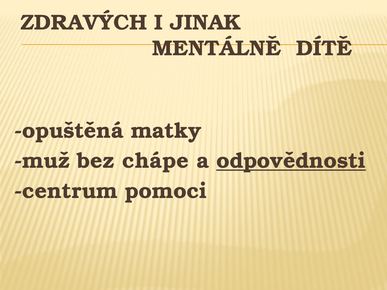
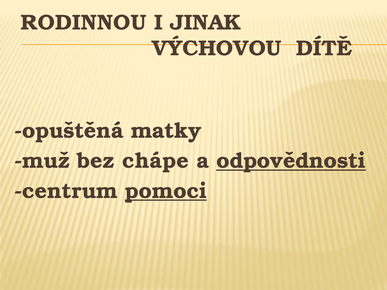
ZDRAVÝCH: ZDRAVÝCH -> RODINNOU (84, 22)
MENTÁLNĚ: MENTÁLNĚ -> VÝCHOVOU (217, 48)
pomoci underline: none -> present (166, 191)
